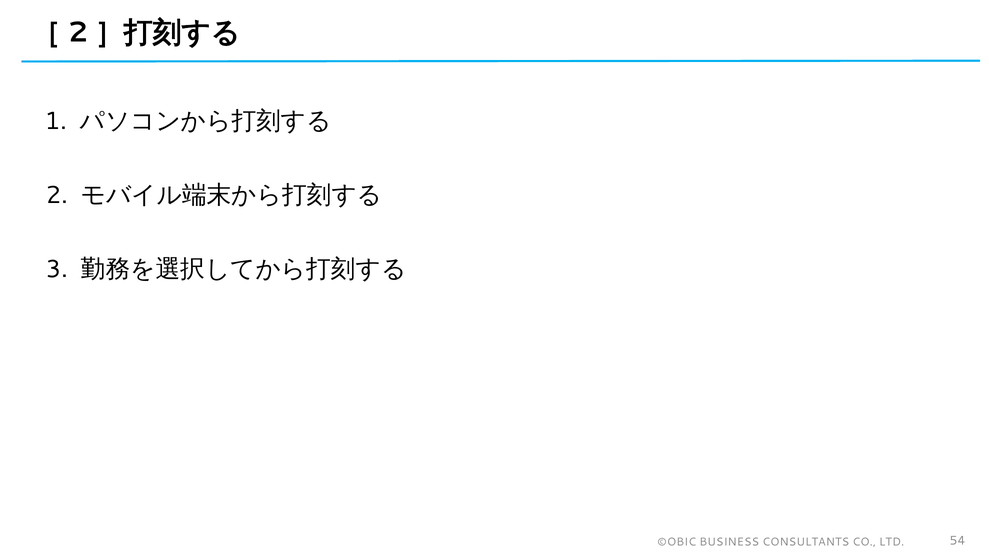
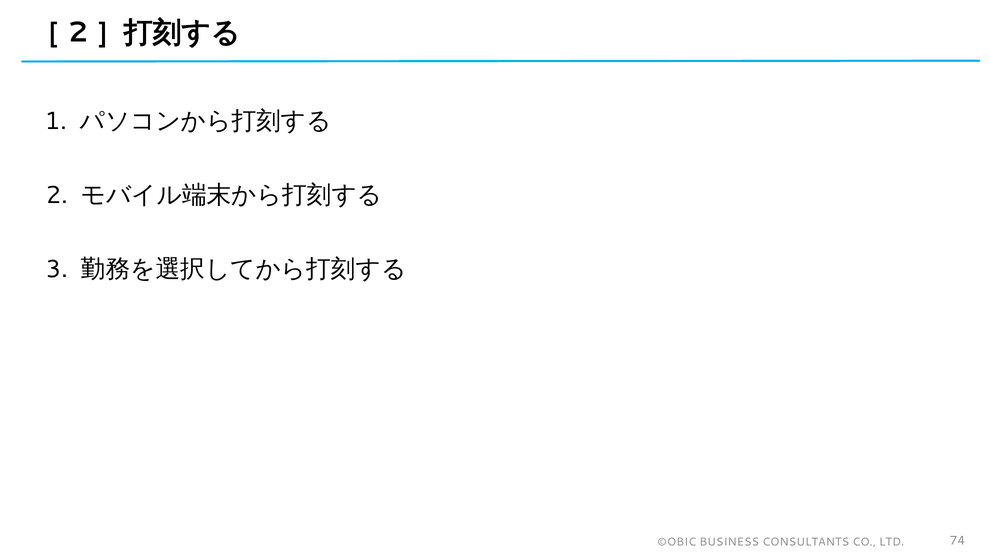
54: 54 -> 74 (957, 541)
